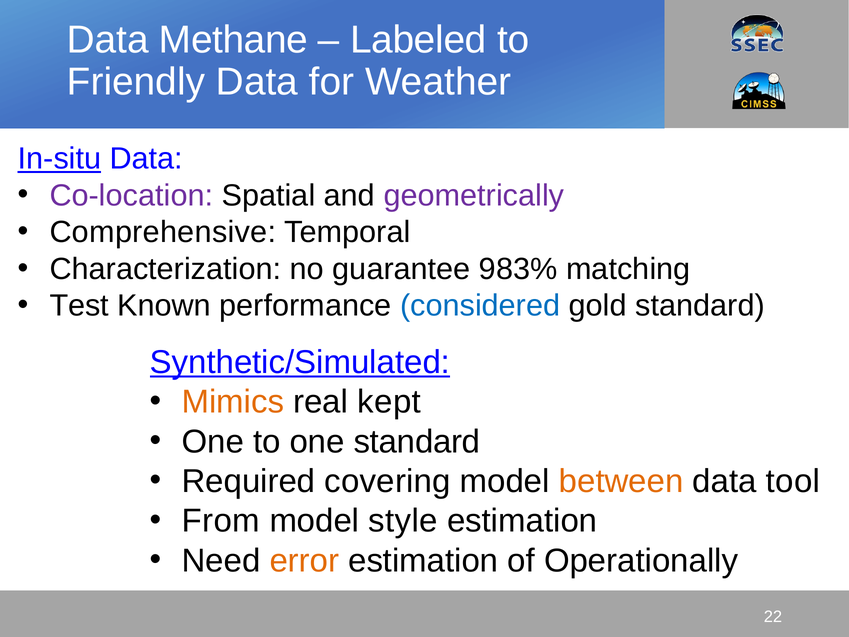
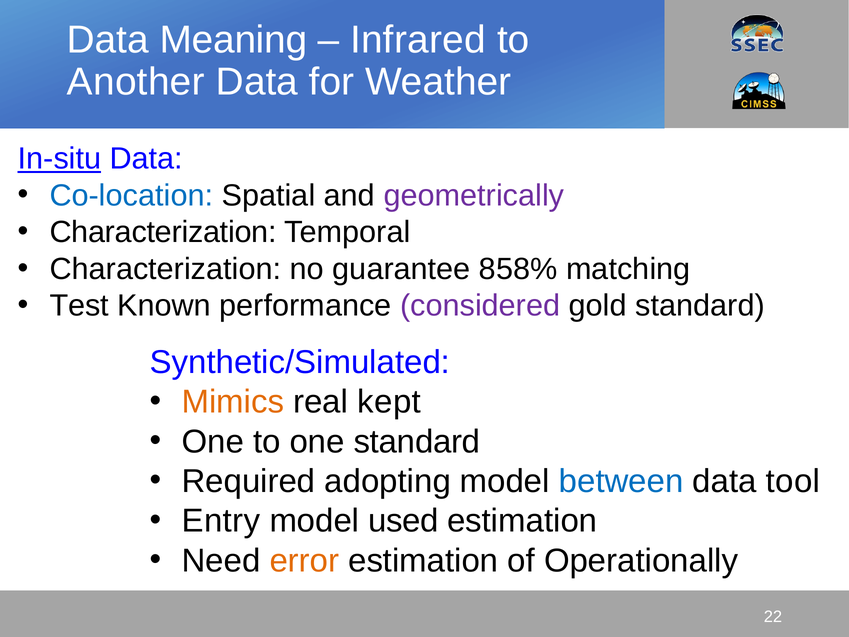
Methane: Methane -> Meaning (233, 40)
Labeled: Labeled -> Infrared (418, 40)
Friendly: Friendly -> Another (136, 82)
Co-location colour: purple -> blue (131, 195)
Comprehensive: Comprehensive -> Characterization (163, 232)
983%: 983% -> 858% (518, 269)
considered colour: blue -> purple (480, 306)
Synthetic/Simulated underline: present -> none (300, 362)
covering: covering -> adopting (388, 481)
between colour: orange -> blue (621, 481)
From: From -> Entry (221, 521)
style: style -> used (403, 521)
